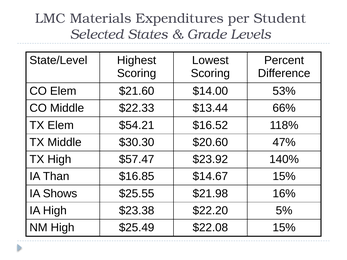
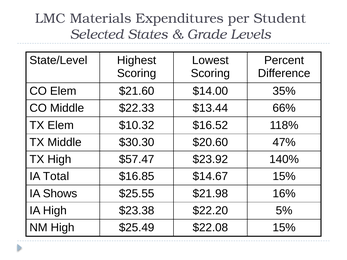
53%: 53% -> 35% (284, 91)
$54.21: $54.21 -> $10.32 (137, 125)
Than: Than -> Total (56, 177)
